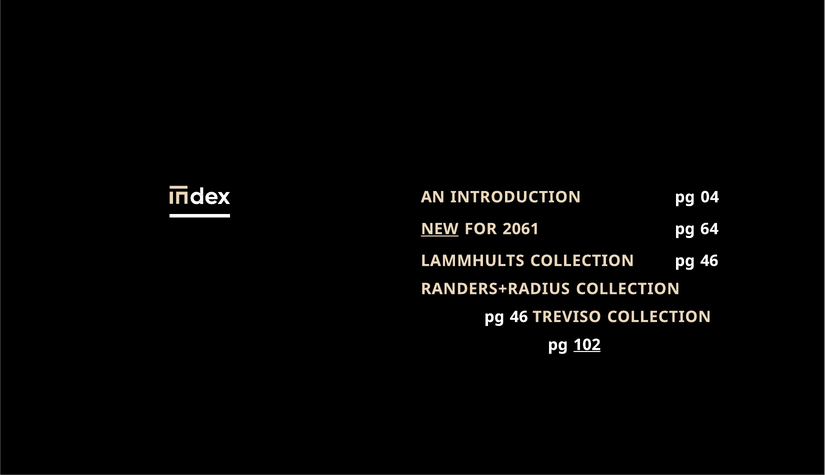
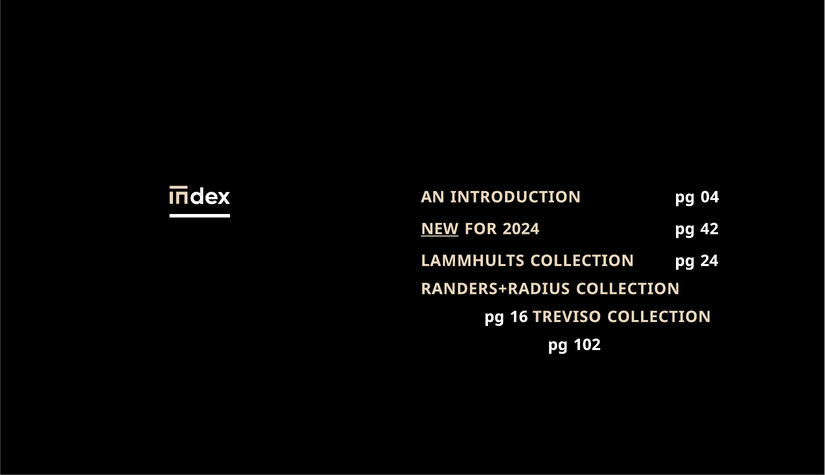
2061: 2061 -> 2024 (521, 229)
64: 64 -> 42 (709, 229)
LAMMHULTS COLLECTION pg 46: 46 -> 24 (709, 261)
46: 46 -> 16 (519, 317)
102 underline: present -> none (587, 345)
